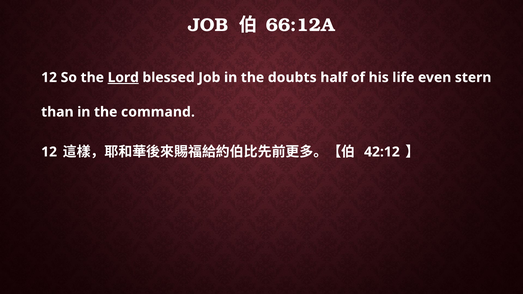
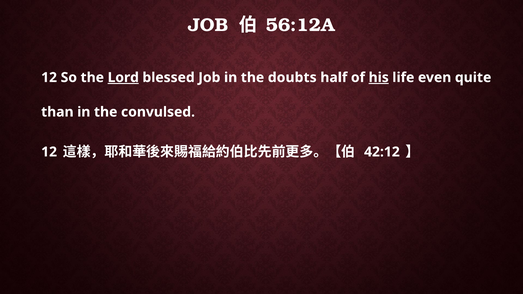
66:12A: 66:12A -> 56:12A (300, 25)
his underline: none -> present (379, 78)
stern: stern -> quite (473, 78)
command: command -> convulsed (158, 112)
